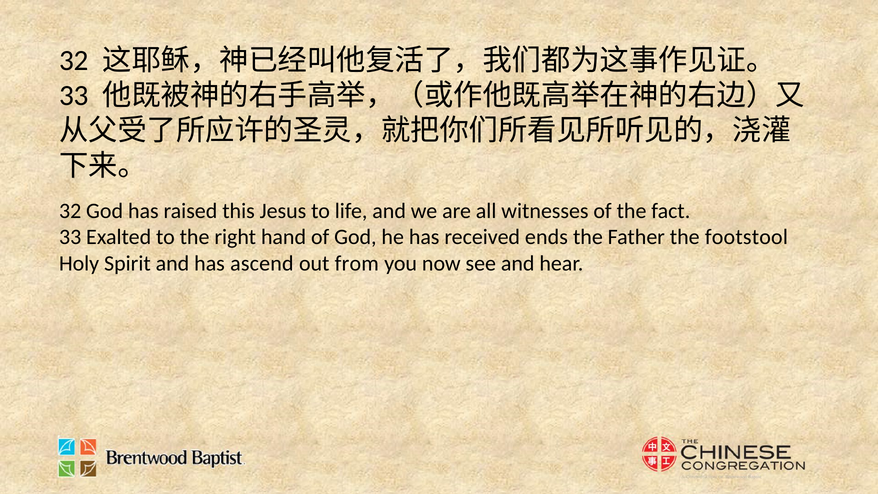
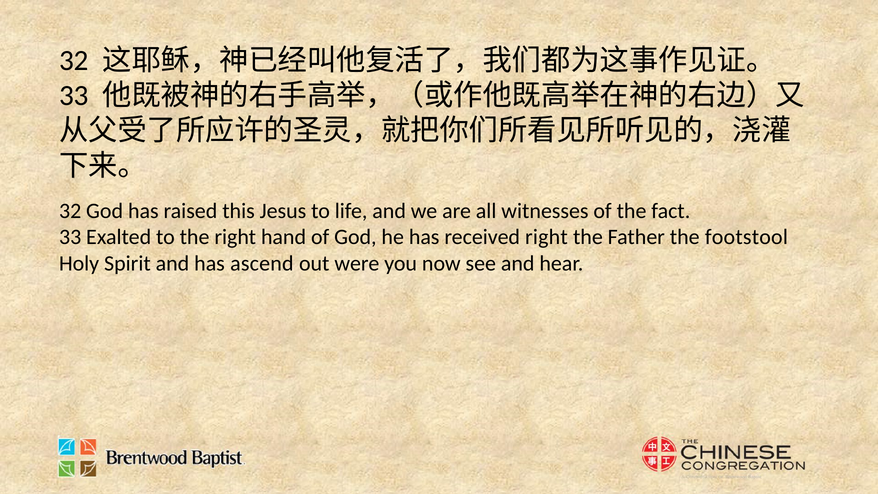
received ends: ends -> right (546, 237)
from: from -> were (357, 263)
